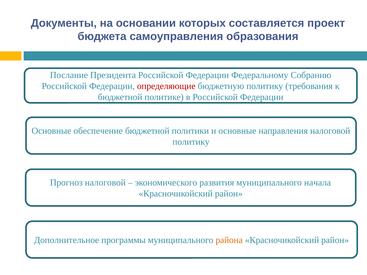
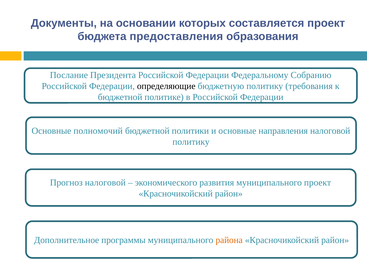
самоуправления: самоуправления -> предоставления (176, 37)
определяющие colour: red -> black (166, 86)
обеспечение: обеспечение -> полномочий (98, 131)
муниципального начала: начала -> проект (318, 183)
